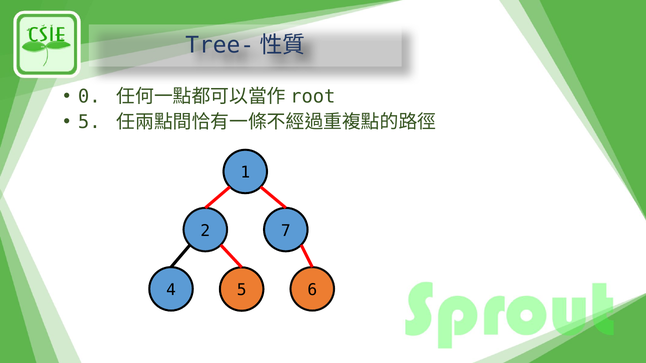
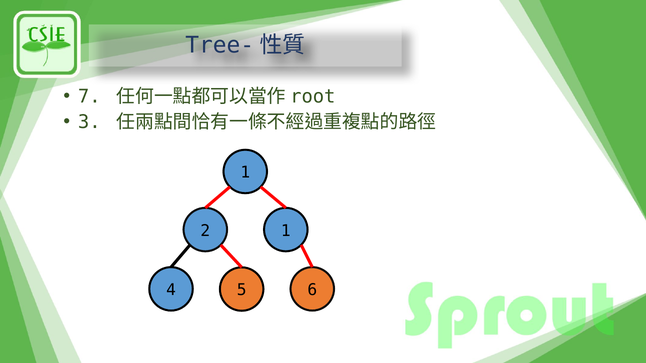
0: 0 -> 7 (89, 97)
5: 5 -> 3 (89, 122)
2 7: 7 -> 1 (286, 231)
